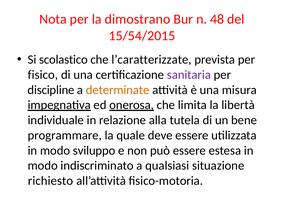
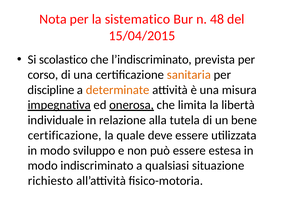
dimostrano: dimostrano -> sistematico (137, 19)
15/54/2015: 15/54/2015 -> 15/04/2015 (142, 36)
l’caratterizzate: l’caratterizzate -> l’indiscriminato (152, 60)
fisico: fisico -> corso (43, 75)
sanitaria colour: purple -> orange (189, 75)
programmare: programmare -> certificazione (65, 135)
